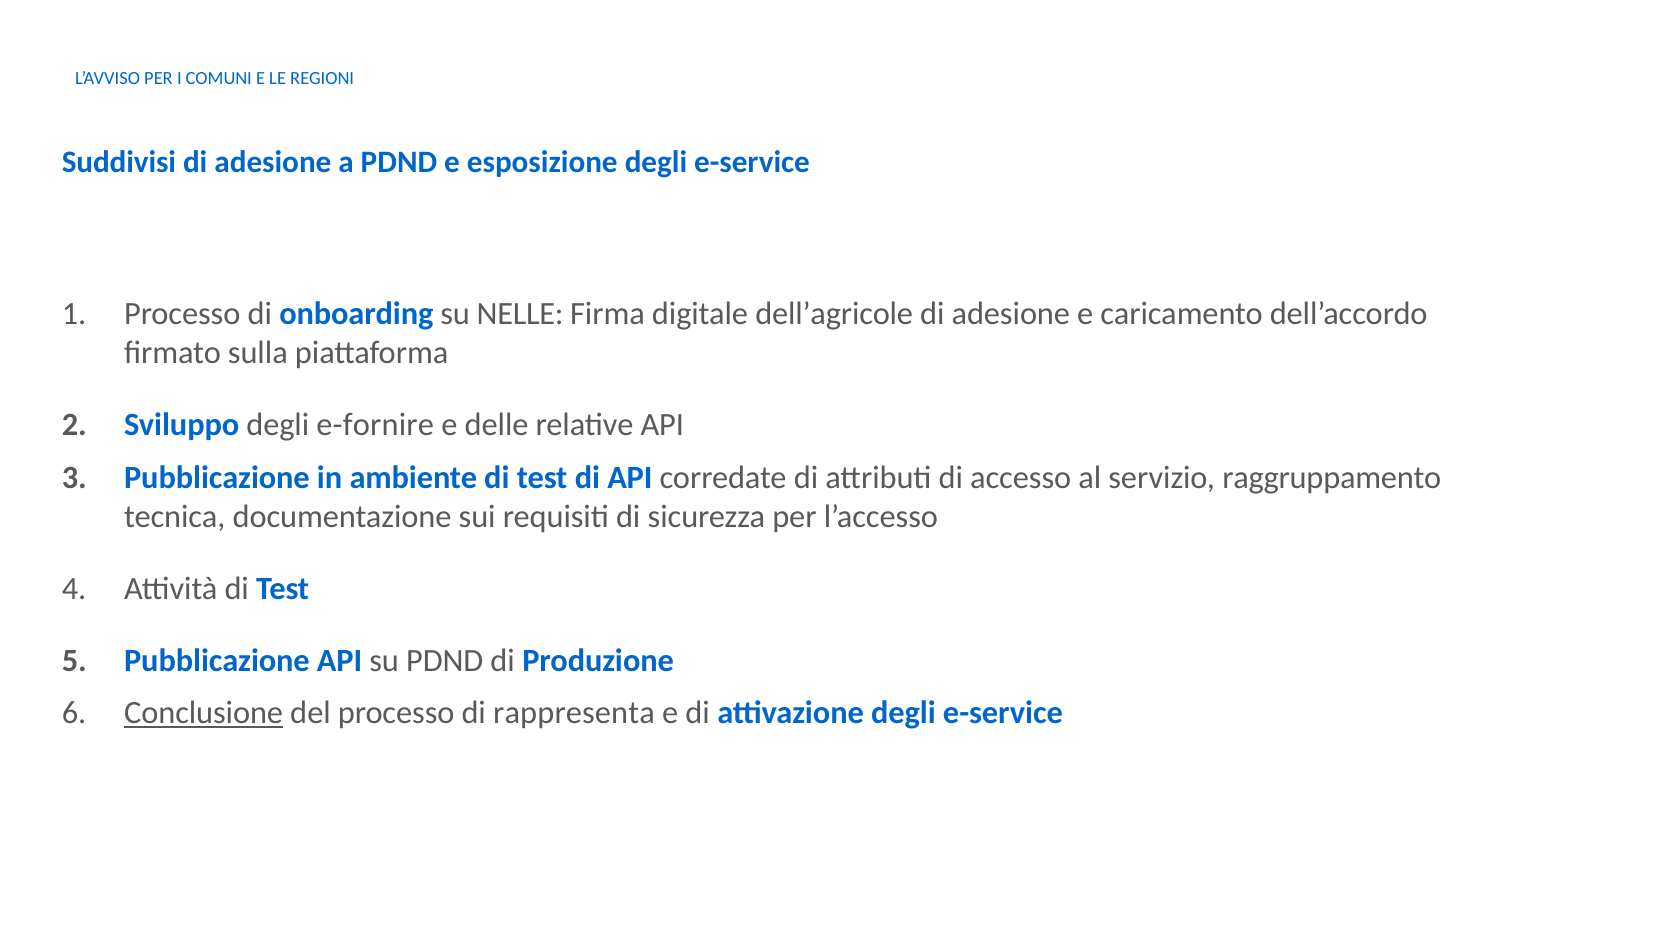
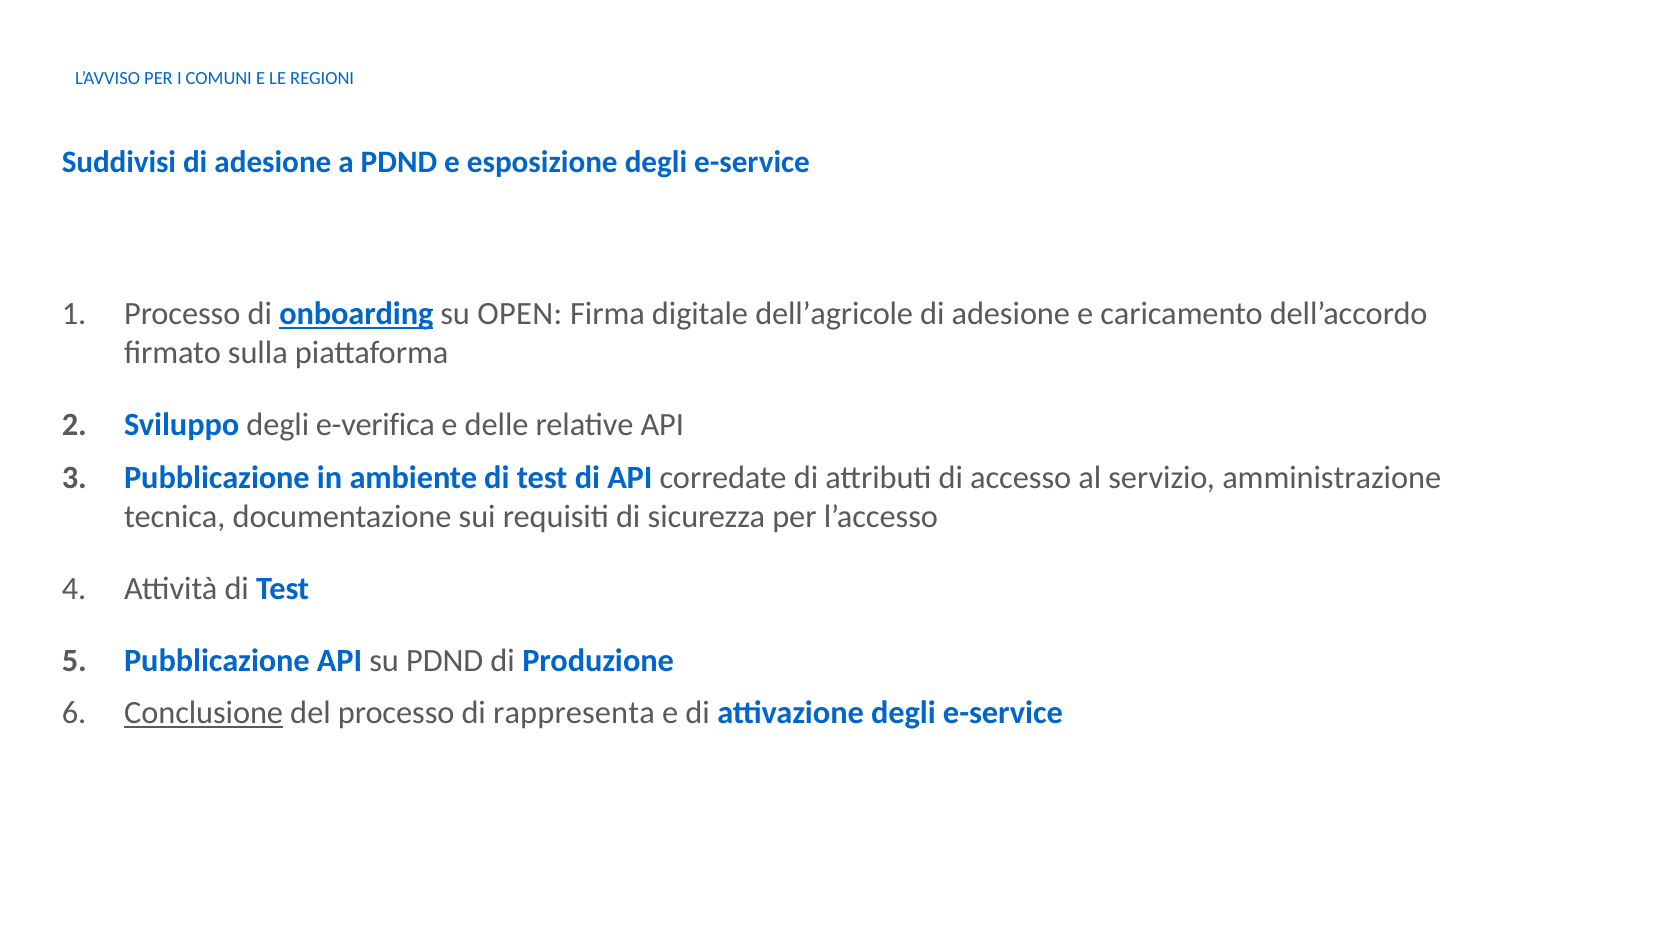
onboarding underline: none -> present (356, 314)
NELLE: NELLE -> OPEN (520, 314)
e-fornire: e-fornire -> e-verifica (375, 425)
raggruppamento: raggruppamento -> amministrazione (1332, 477)
